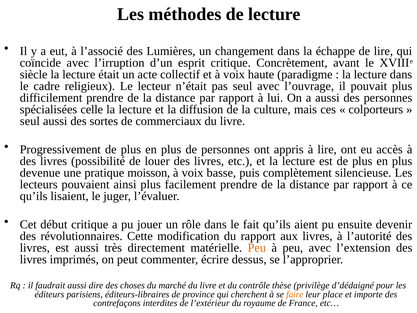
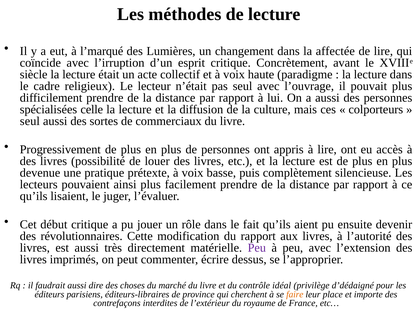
l’associé: l’associé -> l’marqué (102, 51)
échappe: échappe -> affectée (335, 51)
moisson: moisson -> prétexte (149, 173)
Peu colour: orange -> purple (257, 248)
thèse: thèse -> idéal (282, 285)
